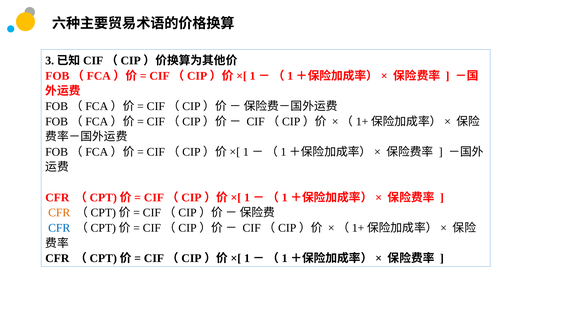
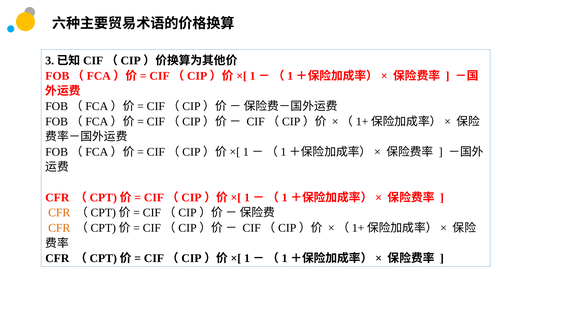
CFR colour: blue -> orange (59, 228)
